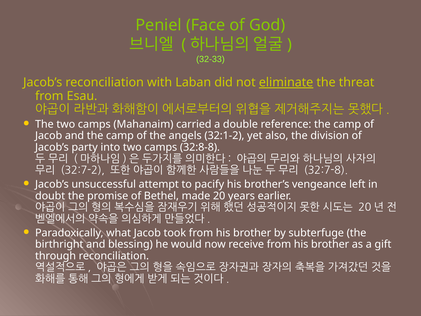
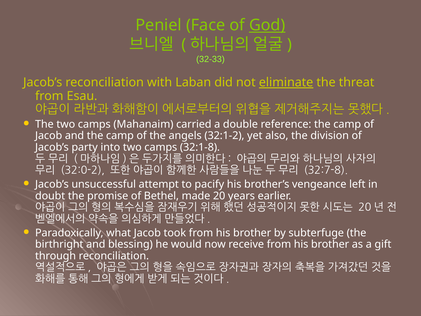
God underline: none -> present (267, 25)
32:8-8: 32:8-8 -> 32:1-8 (200, 147)
32:7-2: 32:7-2 -> 32:0-2 (83, 170)
